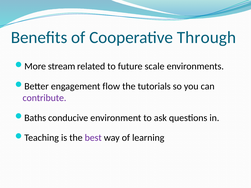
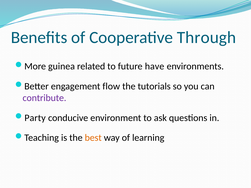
stream: stream -> guinea (61, 66)
scale: scale -> have (155, 66)
Baths: Baths -> Party (35, 118)
best colour: purple -> orange (93, 138)
